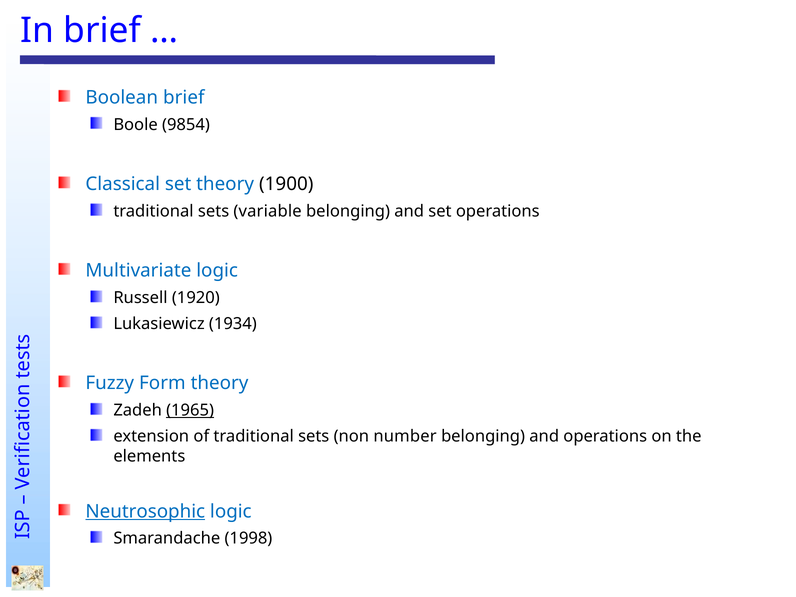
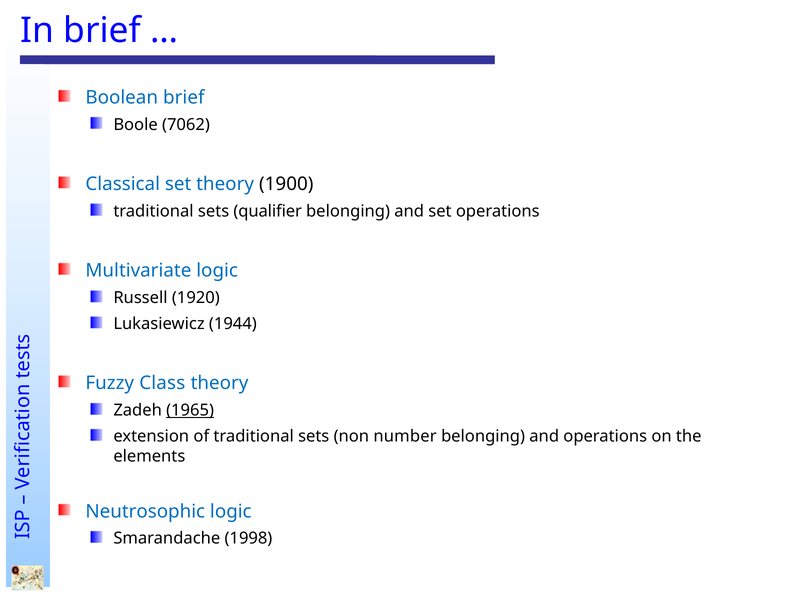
9854: 9854 -> 7062 (186, 125)
variable: variable -> qualifier (268, 211)
1934: 1934 -> 1944 (233, 324)
Form: Form -> Class (162, 383)
Neutrosophic underline: present -> none (145, 511)
